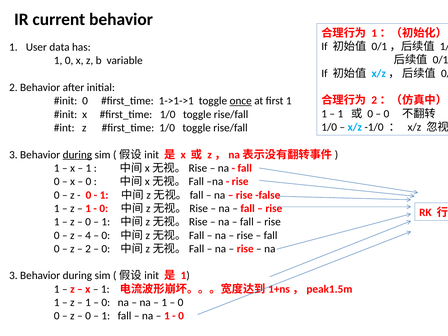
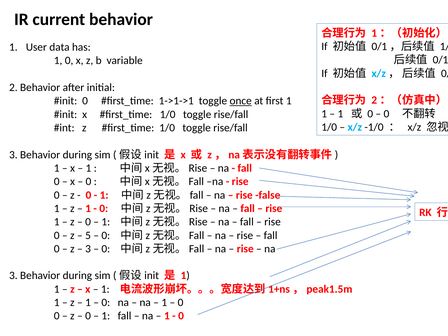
during underline: present -> none (77, 155)
4: 4 -> 5 (88, 235)
2: 2 -> 3 (88, 249)
